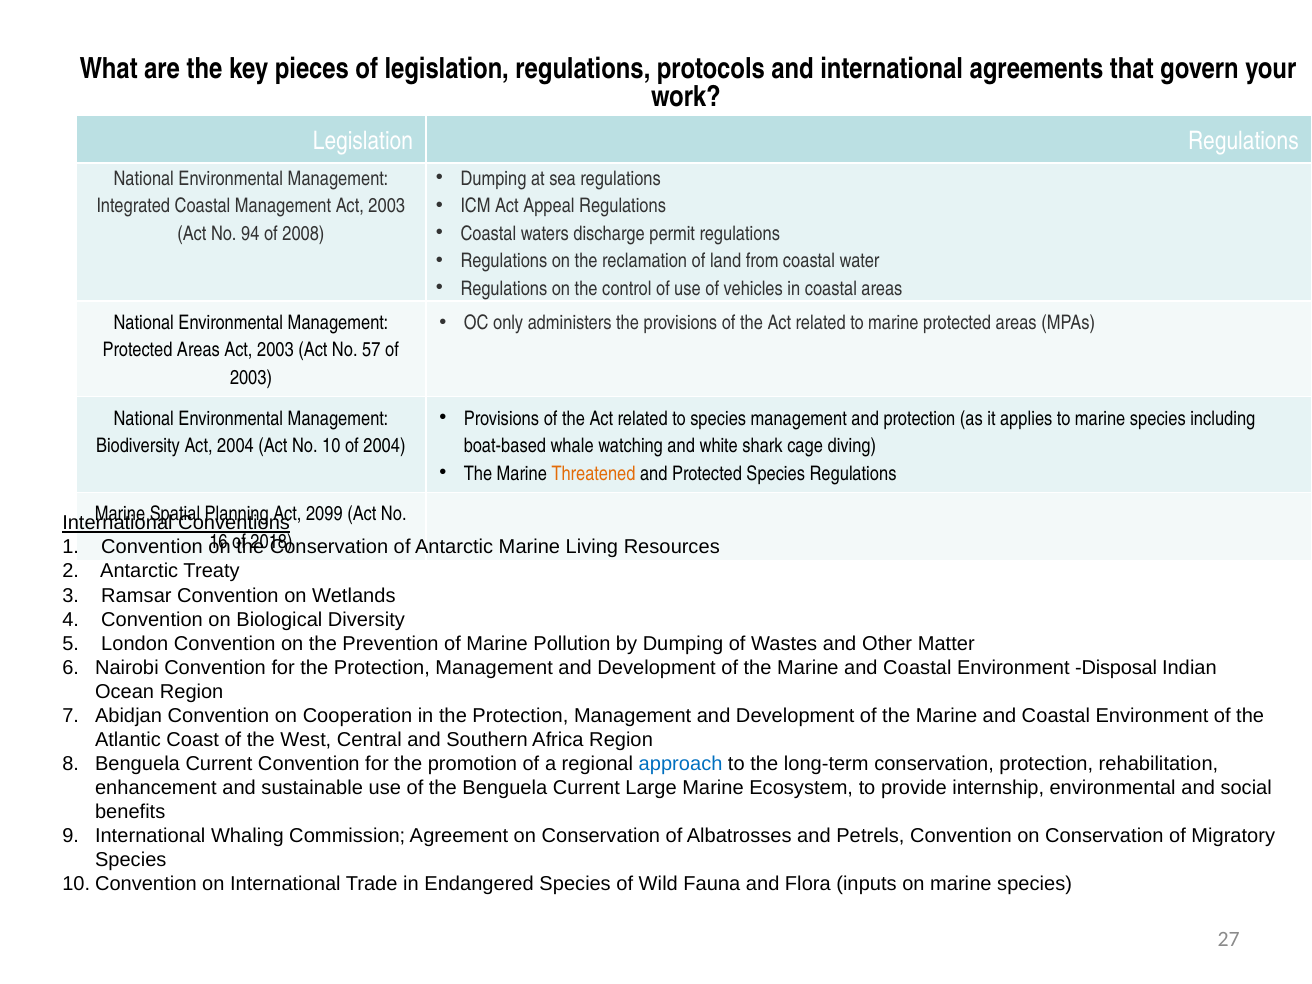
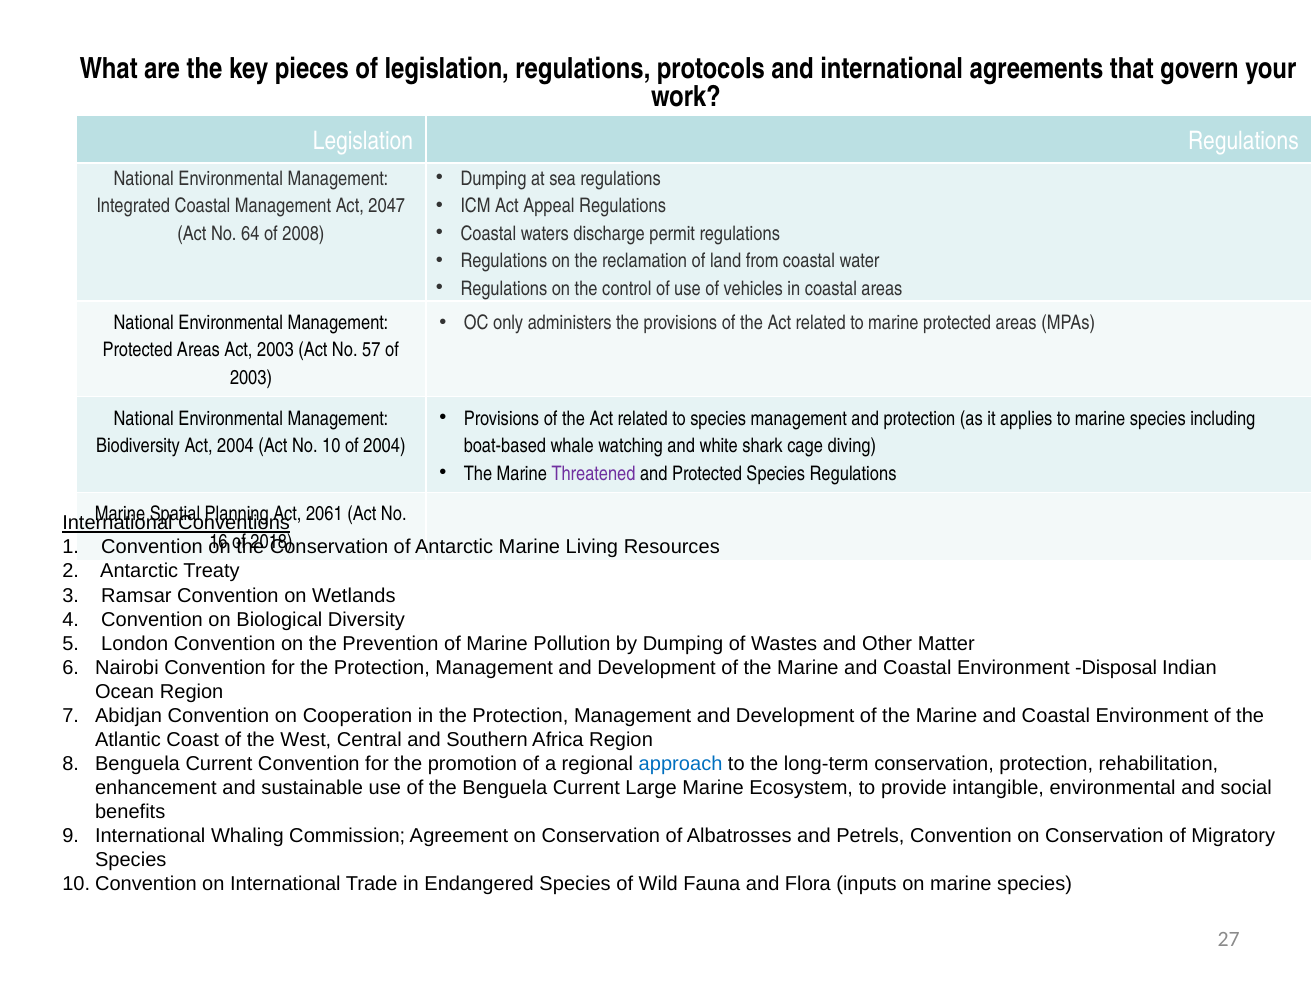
Management Act 2003: 2003 -> 2047 (387, 206)
94: 94 -> 64 (250, 234)
Threatened colour: orange -> purple (594, 474)
2099: 2099 -> 2061 (324, 514)
internship: internship -> intangible (998, 788)
